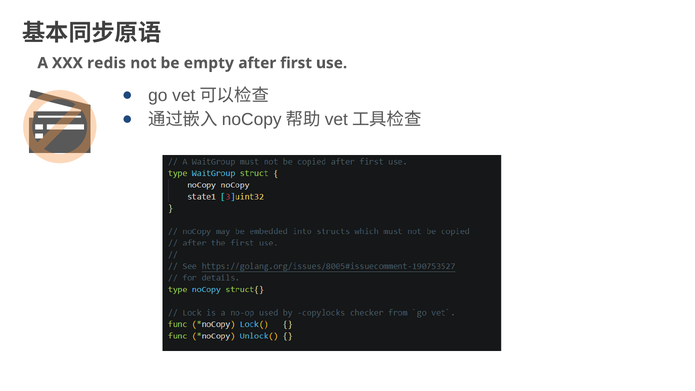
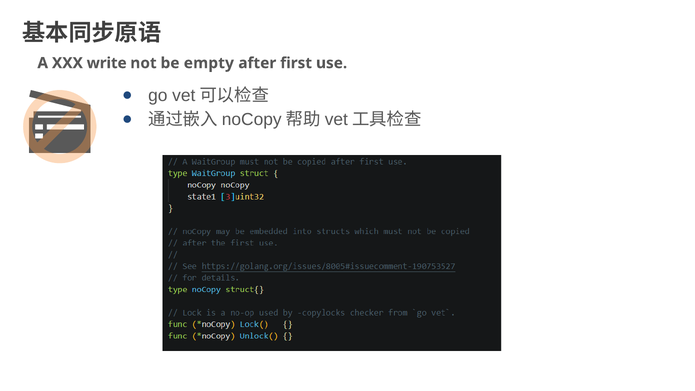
redis: redis -> write (107, 63)
